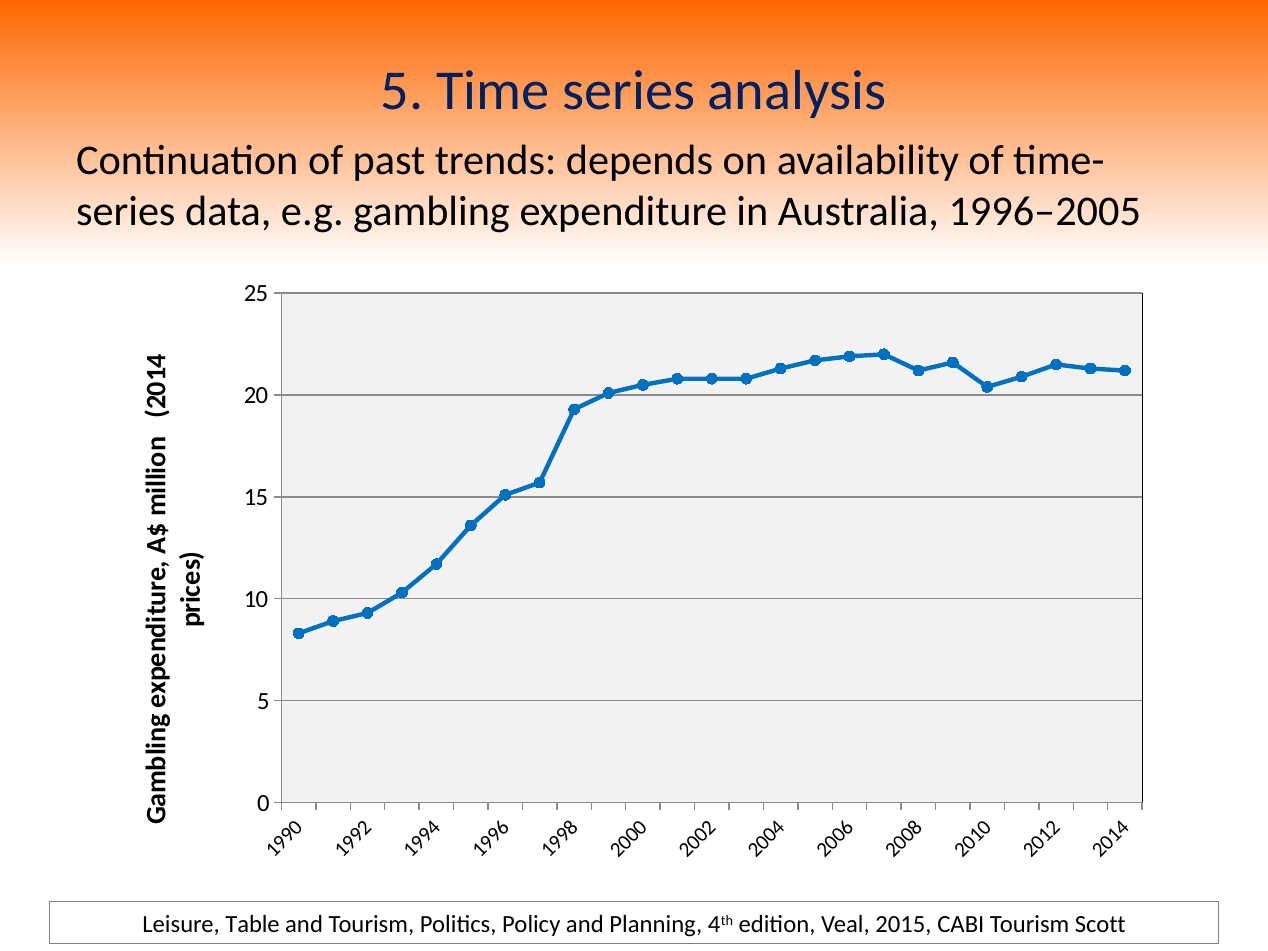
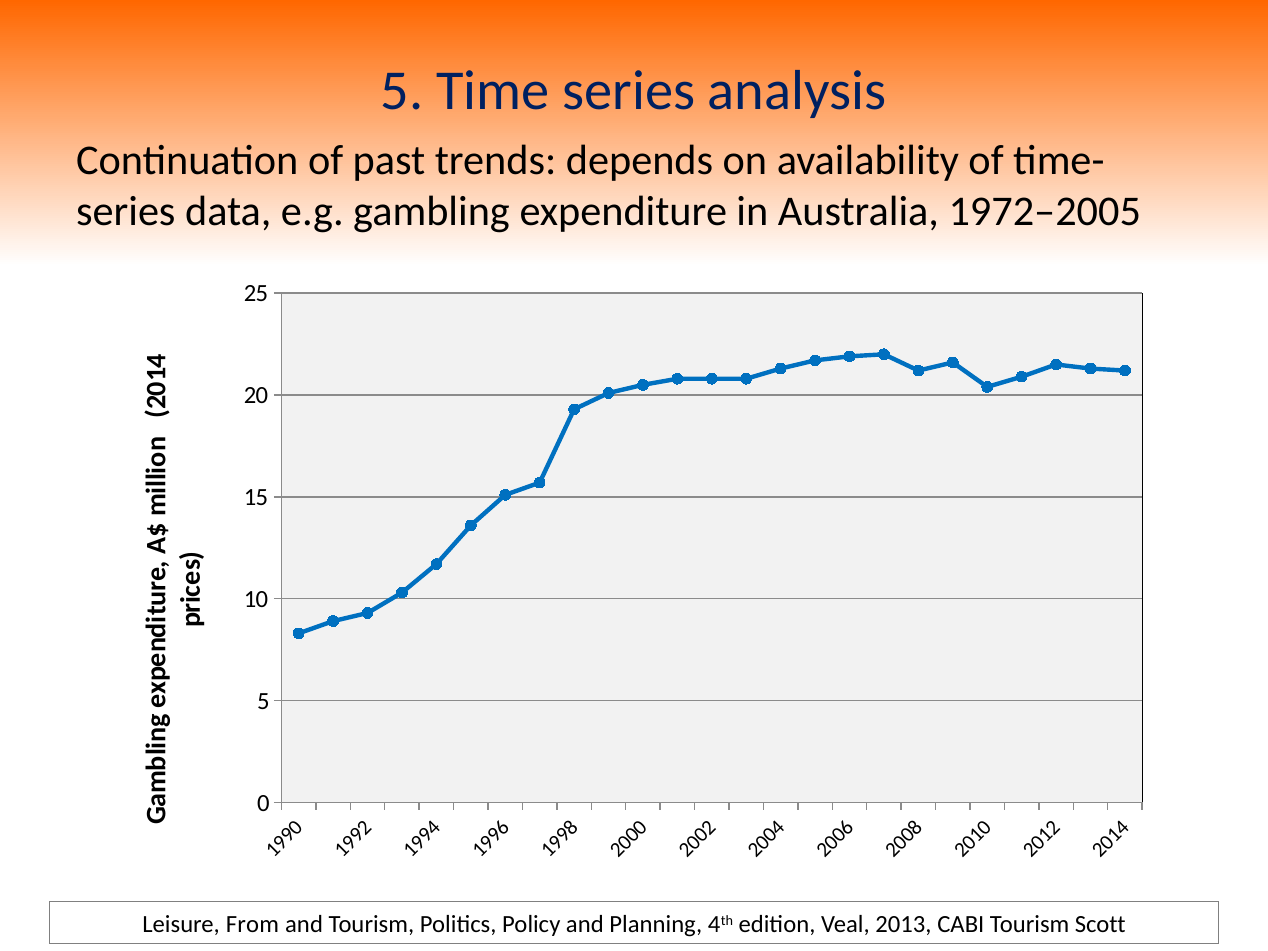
1996–2005: 1996–2005 -> 1972–2005 (1045, 211)
Table: Table -> From (252, 924)
2015: 2015 -> 2013 (904, 924)
